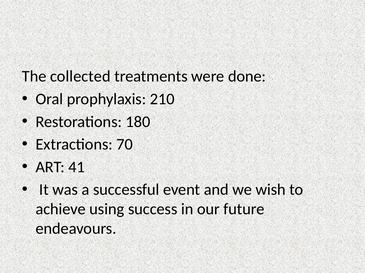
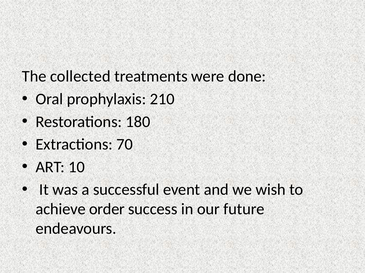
41: 41 -> 10 (77, 167)
using: using -> order (107, 210)
